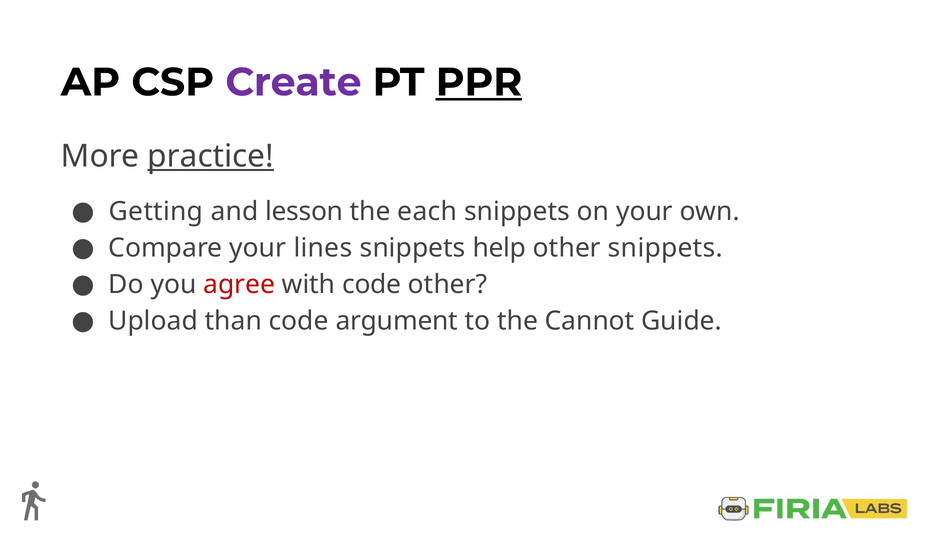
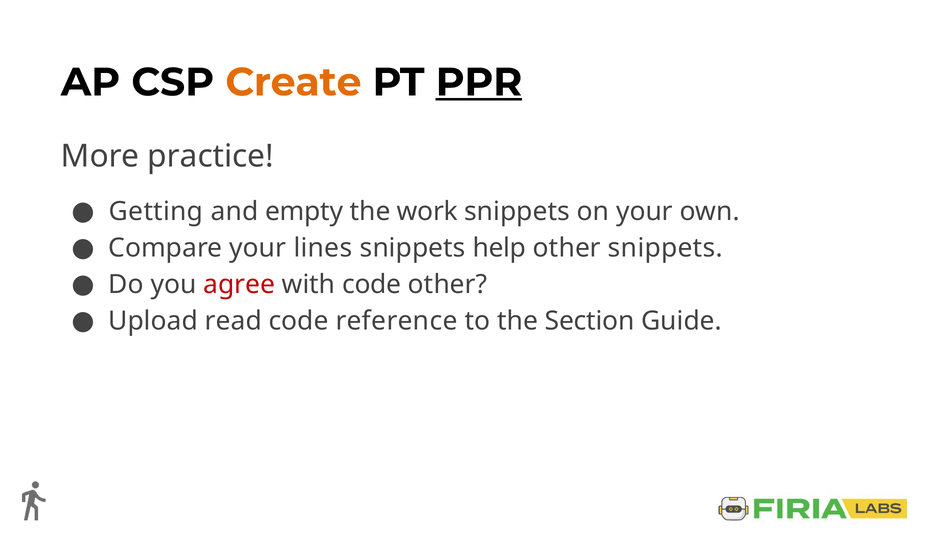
Create colour: purple -> orange (293, 82)
practice underline: present -> none (211, 156)
lesson: lesson -> empty (304, 212)
each: each -> work (427, 212)
than: than -> read (233, 321)
argument: argument -> reference (397, 321)
Cannot: Cannot -> Section (590, 321)
